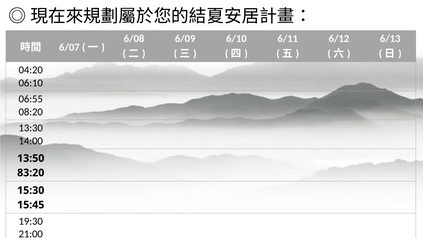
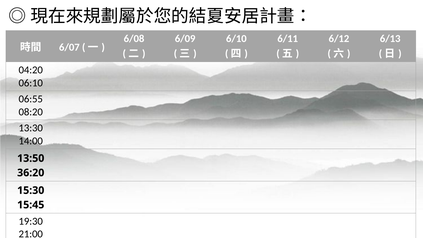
83:20: 83:20 -> 36:20 (31, 173)
